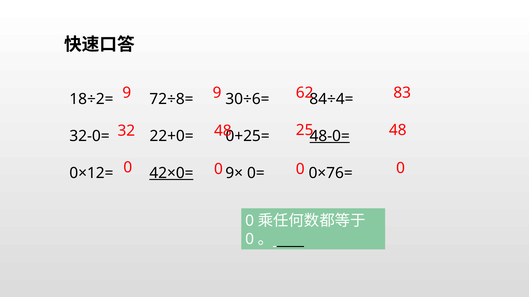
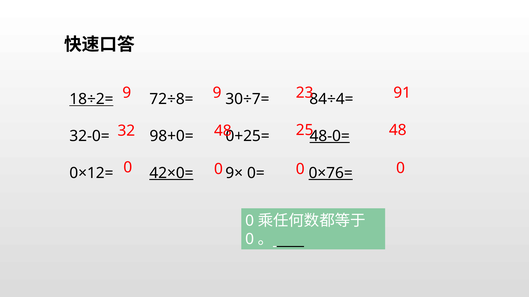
62: 62 -> 23 (305, 93)
83: 83 -> 91 (402, 93)
18÷2= underline: none -> present (91, 99)
30÷6=: 30÷6= -> 30÷7= (247, 99)
22+0=: 22+0= -> 98+0= (172, 136)
0×76= underline: none -> present (331, 173)
